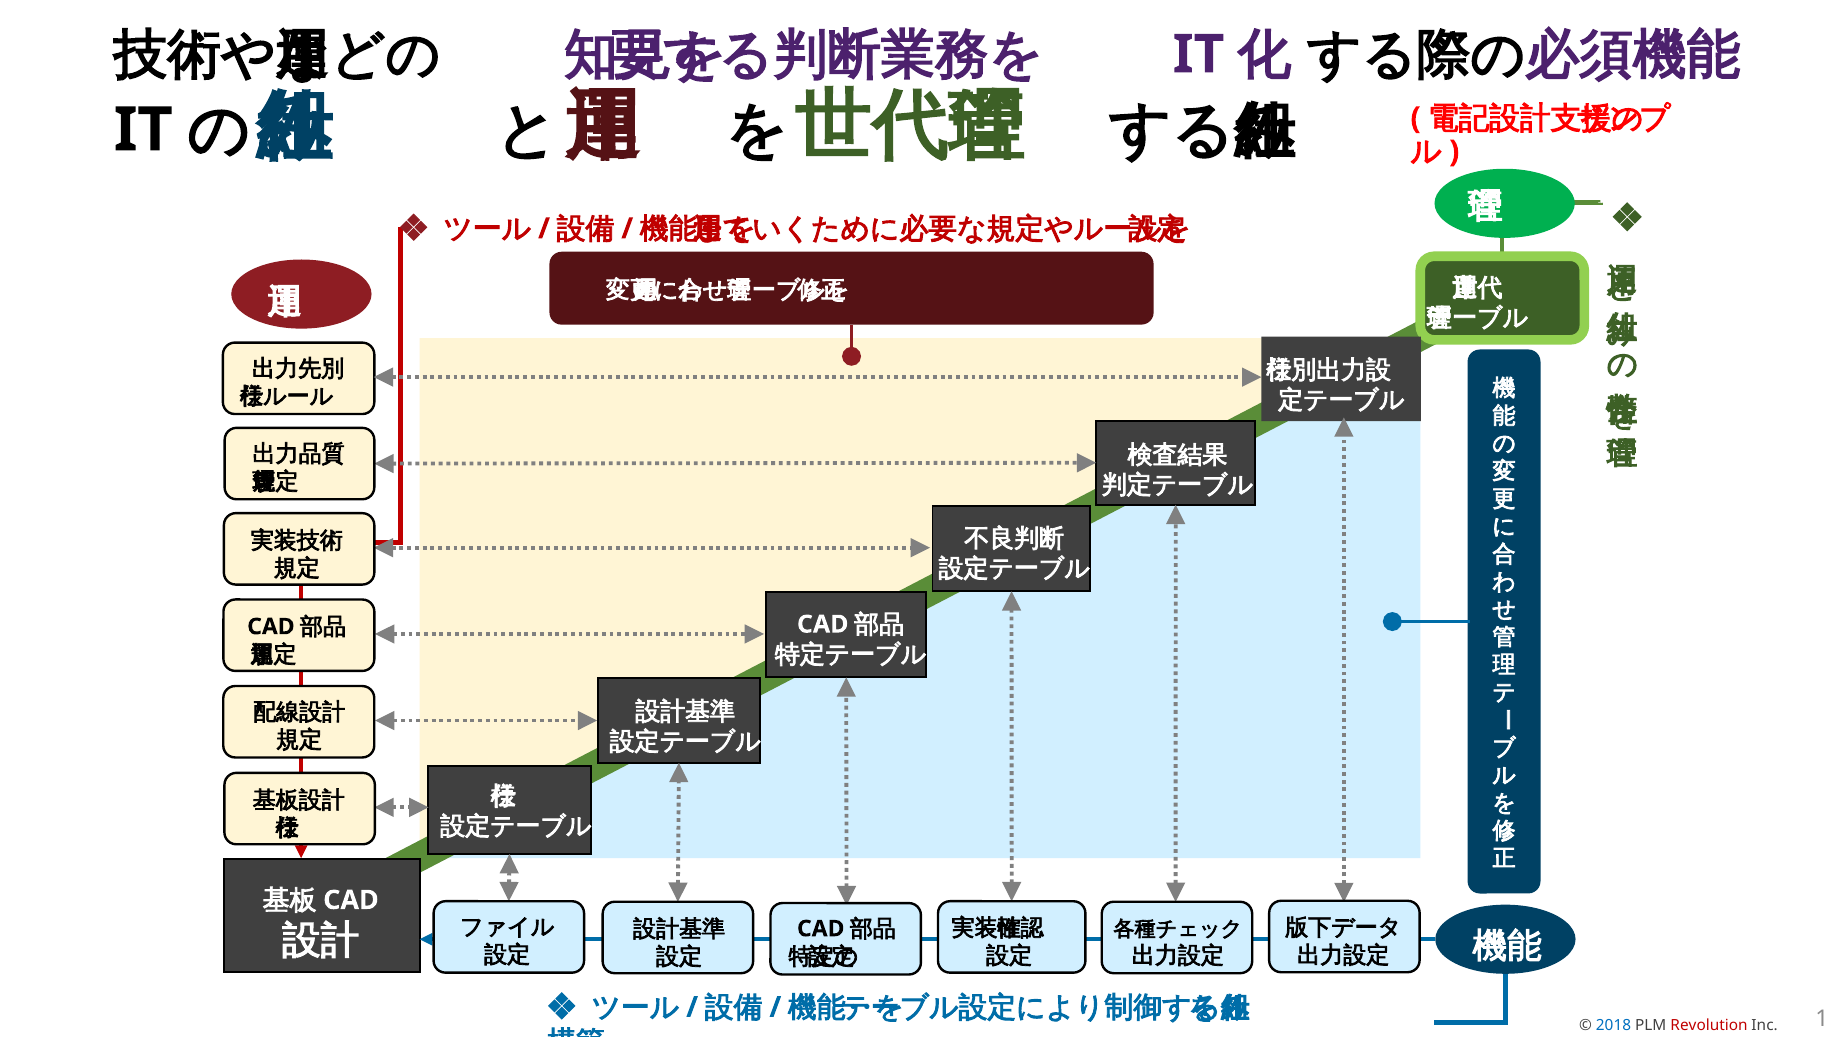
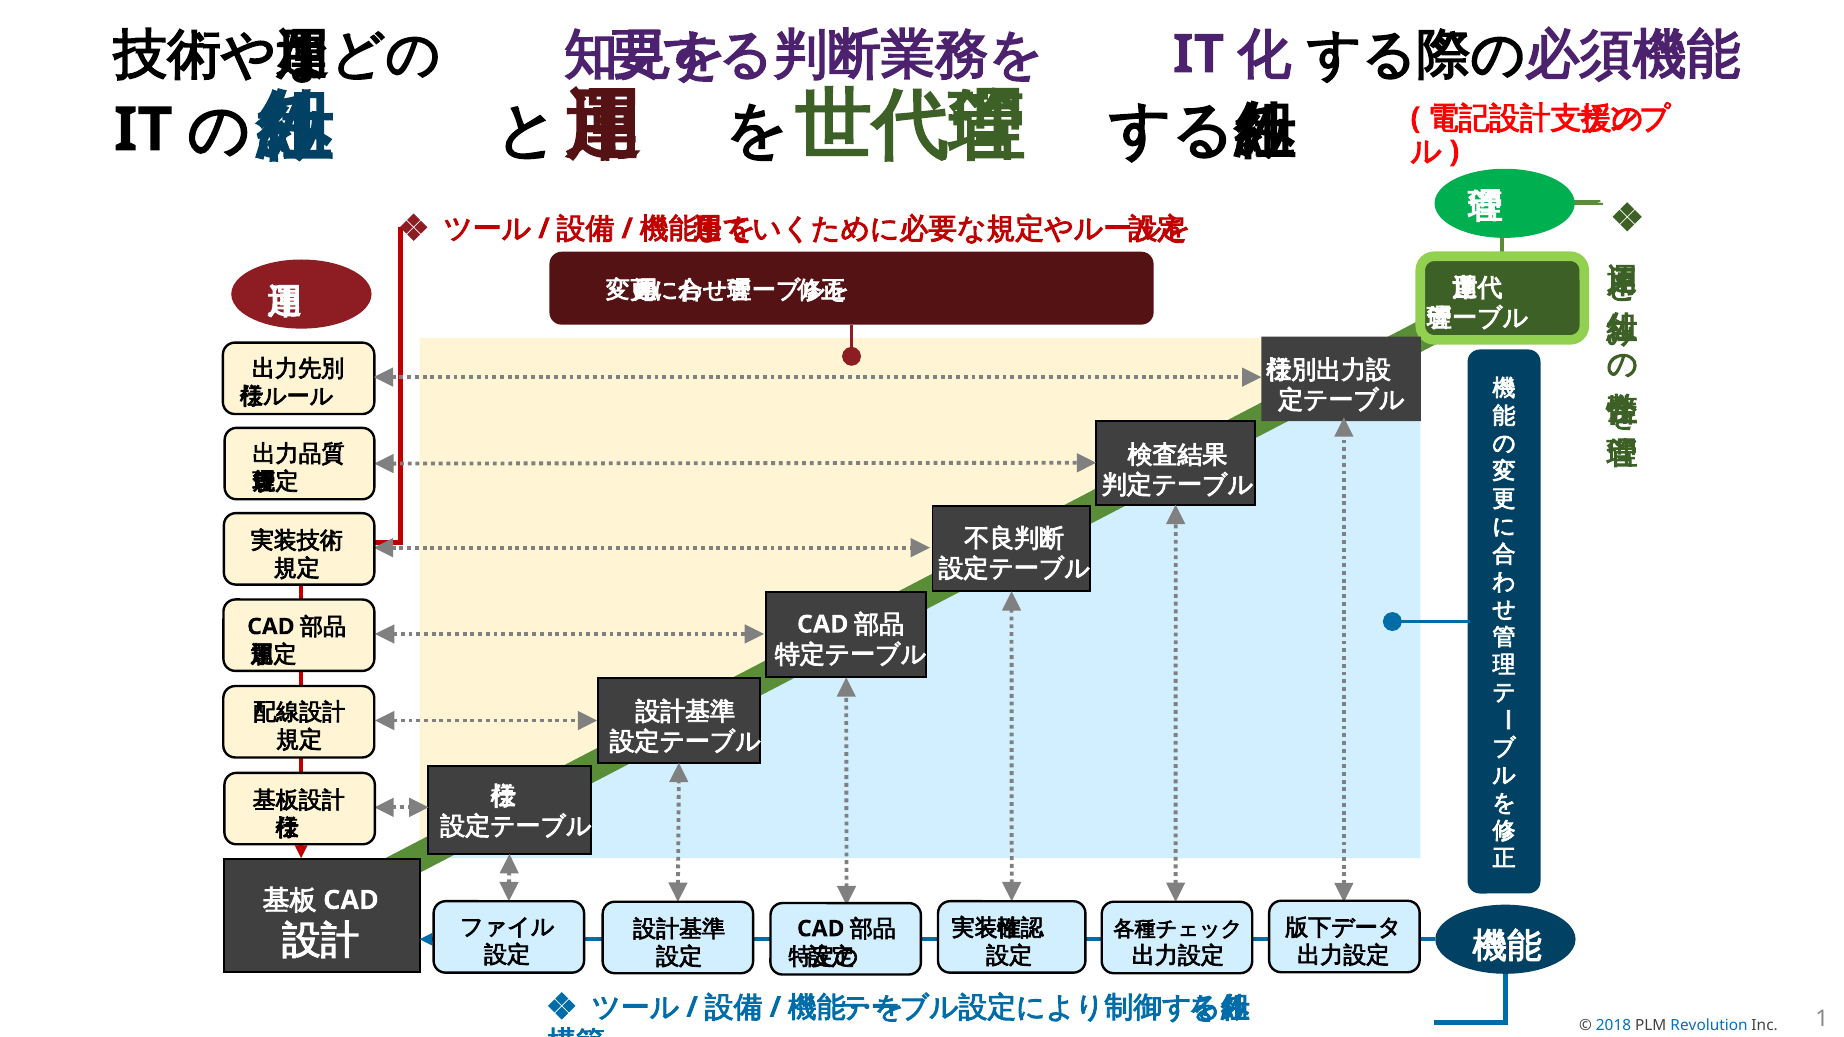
Revolution colour: red -> blue (1709, 1025)
